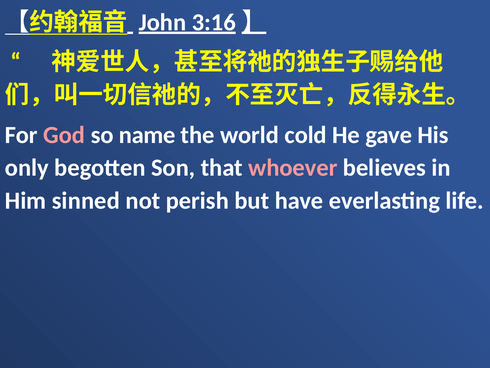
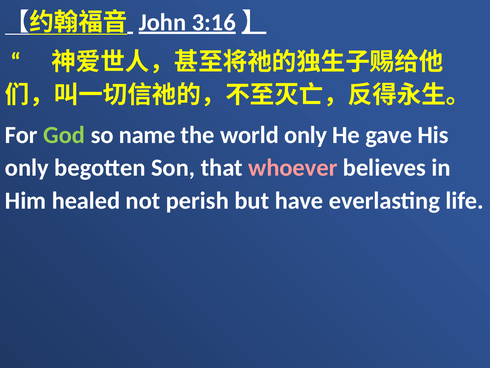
God colour: pink -> light green (64, 135)
world cold: cold -> only (306, 135)
sinned: sinned -> healed (86, 201)
